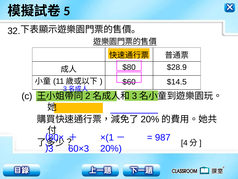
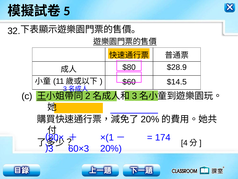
987: 987 -> 174 (163, 137)
